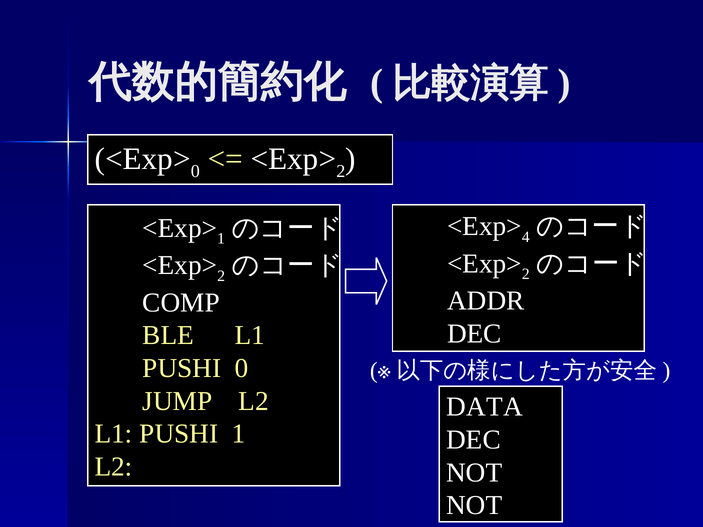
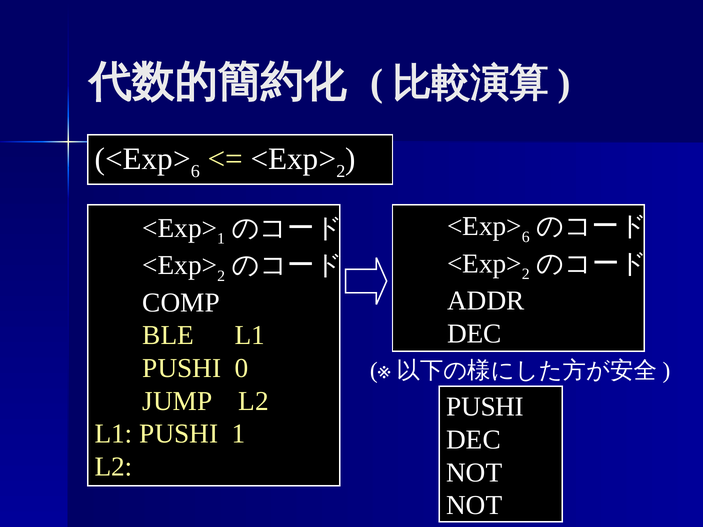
0: 0 -> 6 (195, 171)
4: 4 -> 6 (526, 237)
DATA: DATA -> PUSHI (485, 407)
